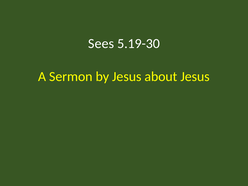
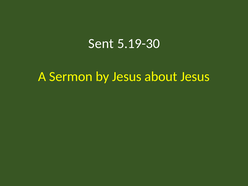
Sees: Sees -> Sent (101, 44)
